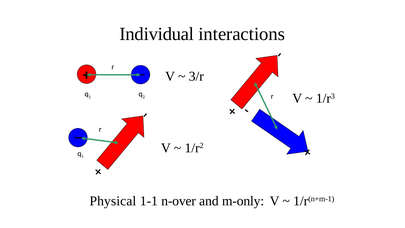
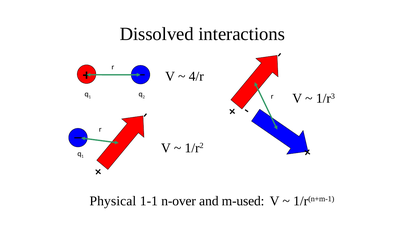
Individual: Individual -> Dissolved (157, 34)
3/r: 3/r -> 4/r (196, 76)
m-only: m-only -> m-used (243, 201)
